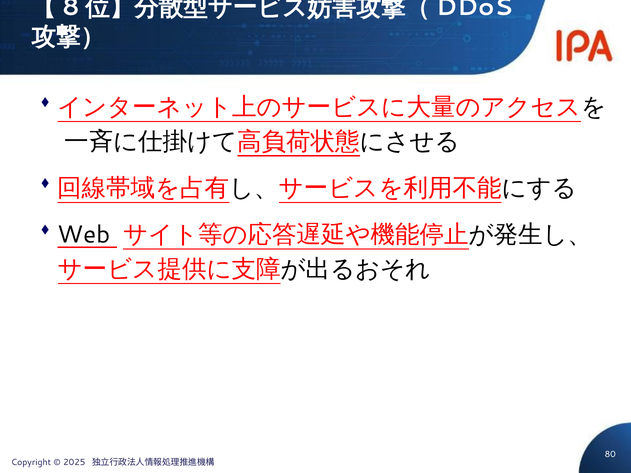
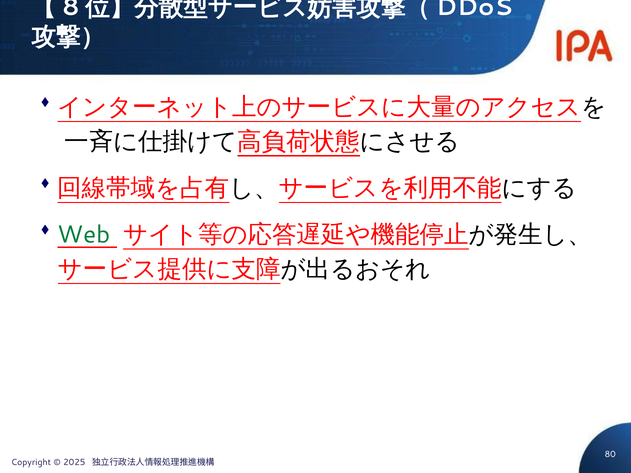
Web colour: black -> green (84, 235)
